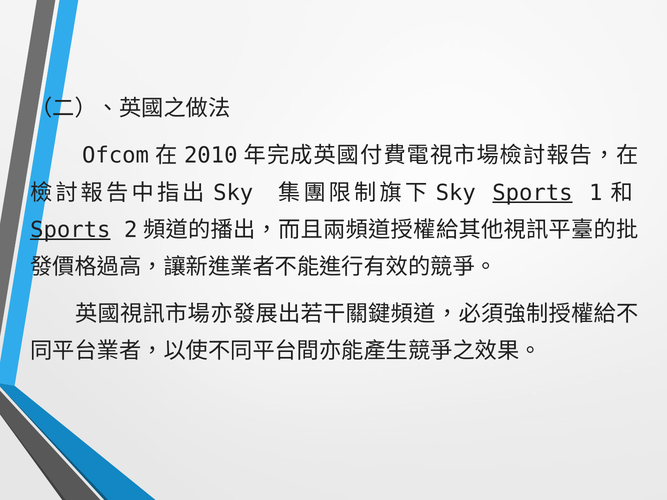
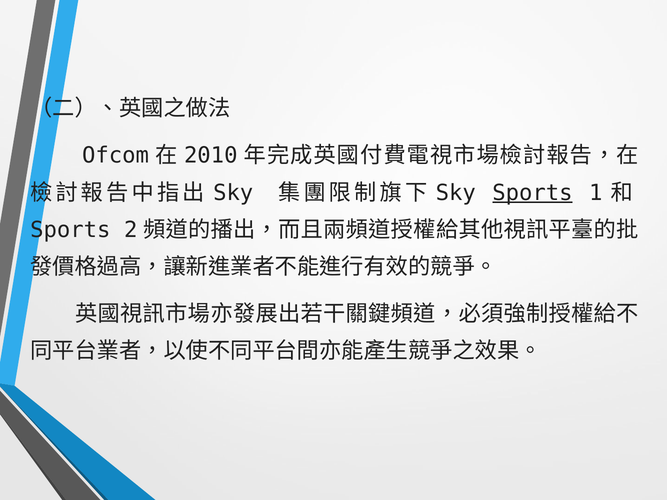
Sports underline: present -> none (70, 230)
